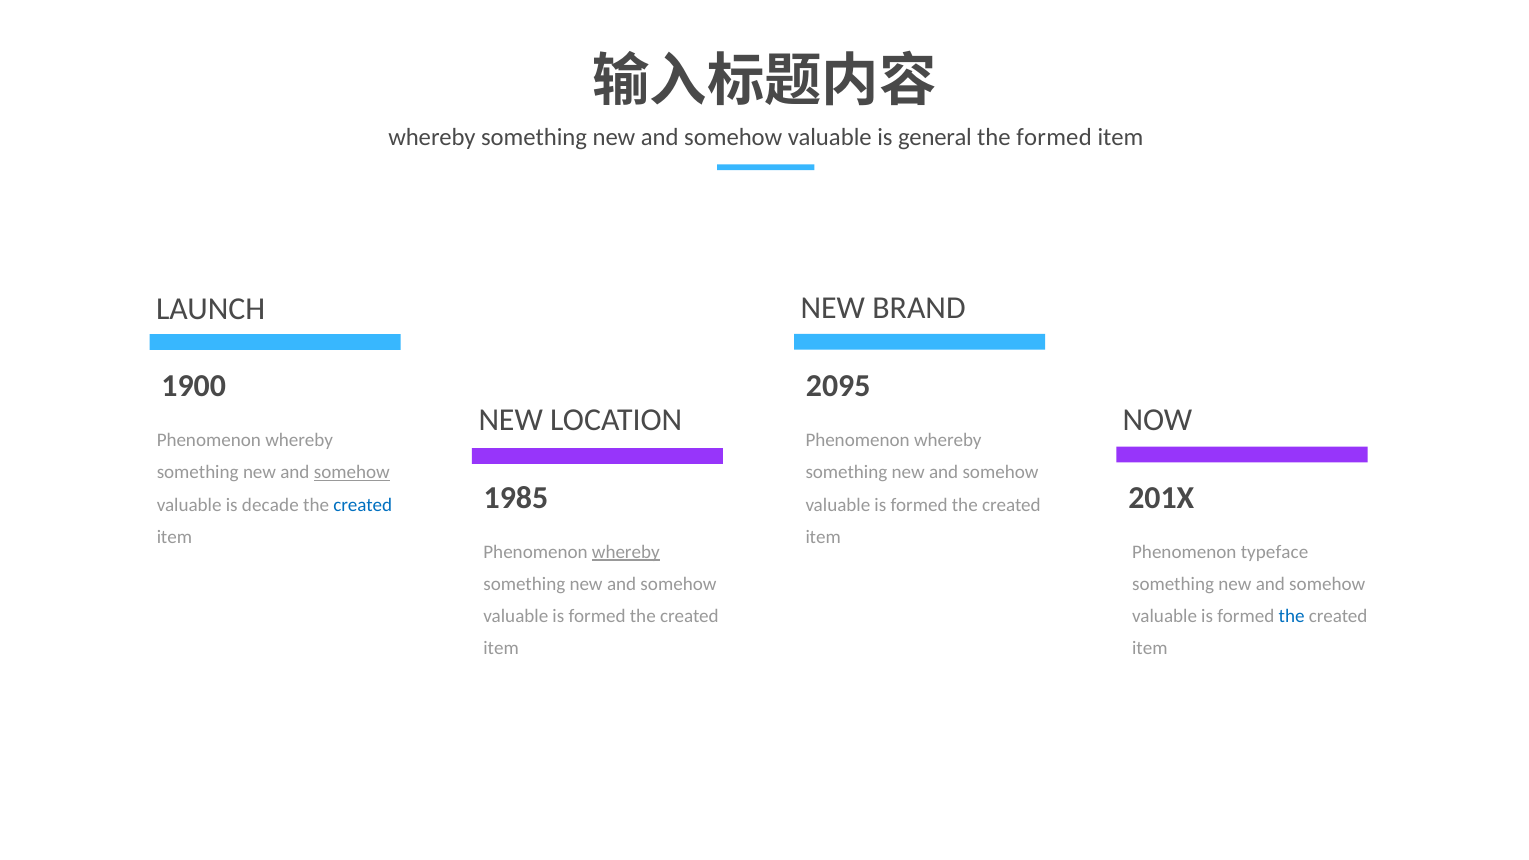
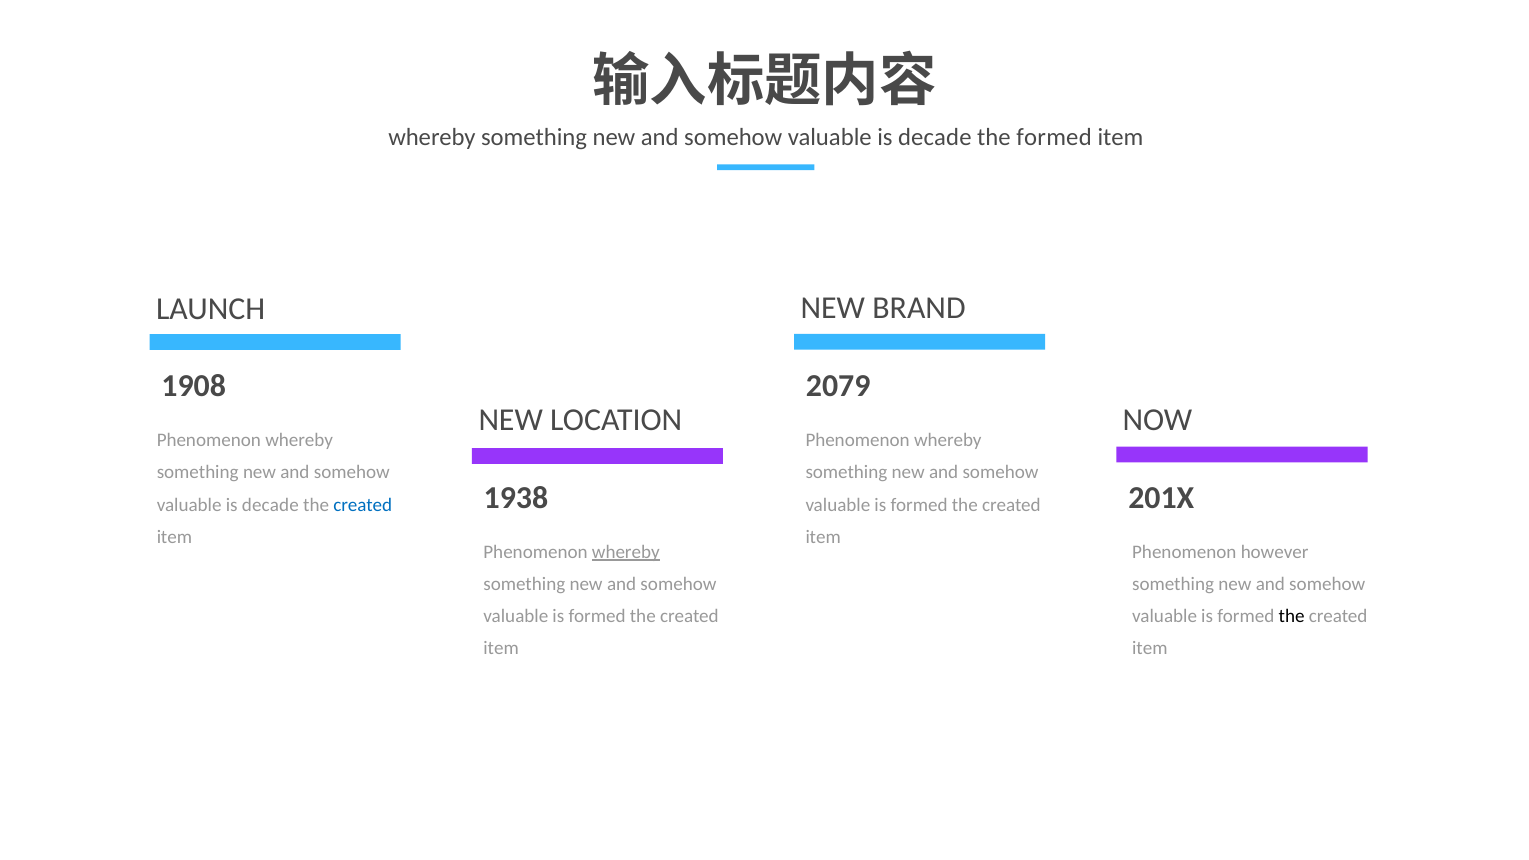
general: general -> decade (935, 137)
1900: 1900 -> 1908 (194, 386)
2095: 2095 -> 2079 (838, 386)
somehow underline: present -> none (352, 473)
1985: 1985 -> 1938 (516, 498)
typeface: typeface -> however (1275, 552)
the colour: blue -> black (1292, 616)
